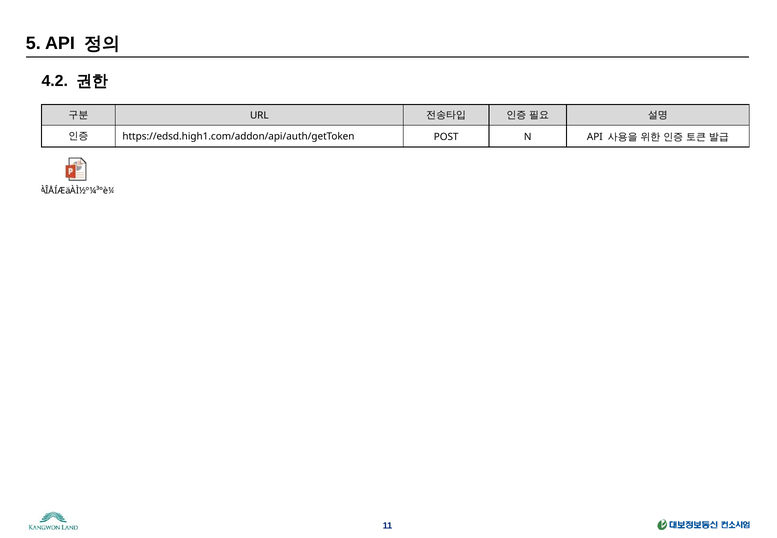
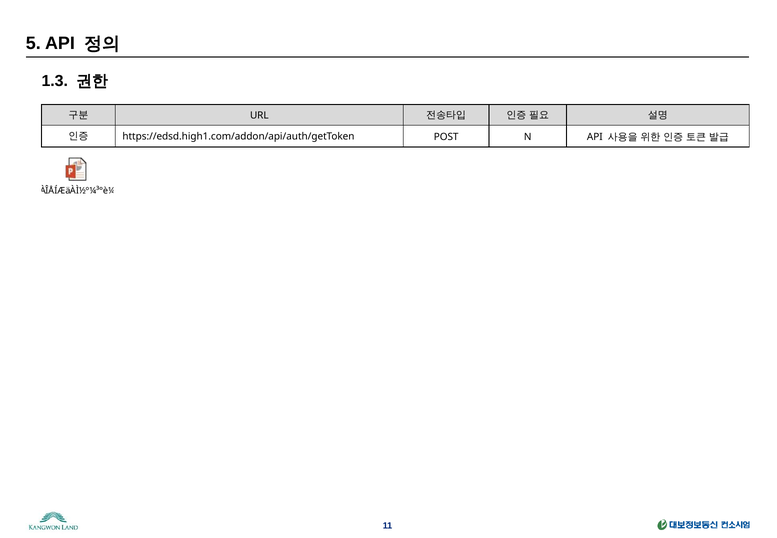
4.2: 4.2 -> 1.3 (55, 81)
